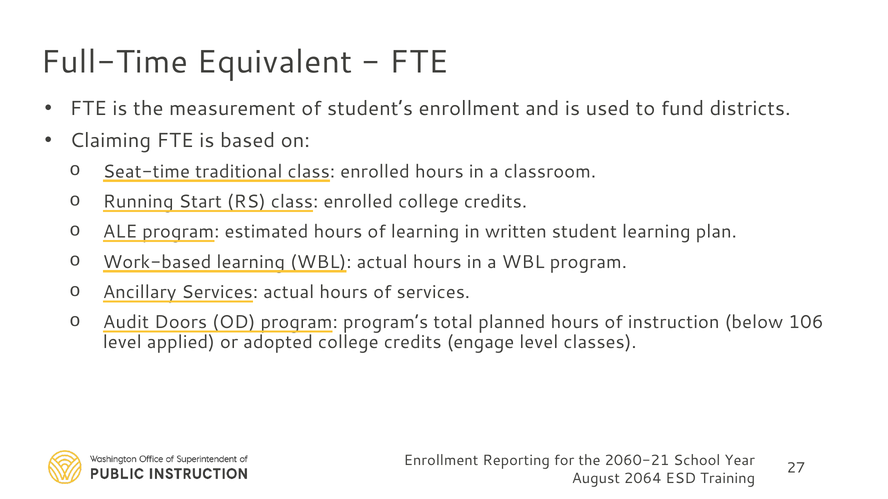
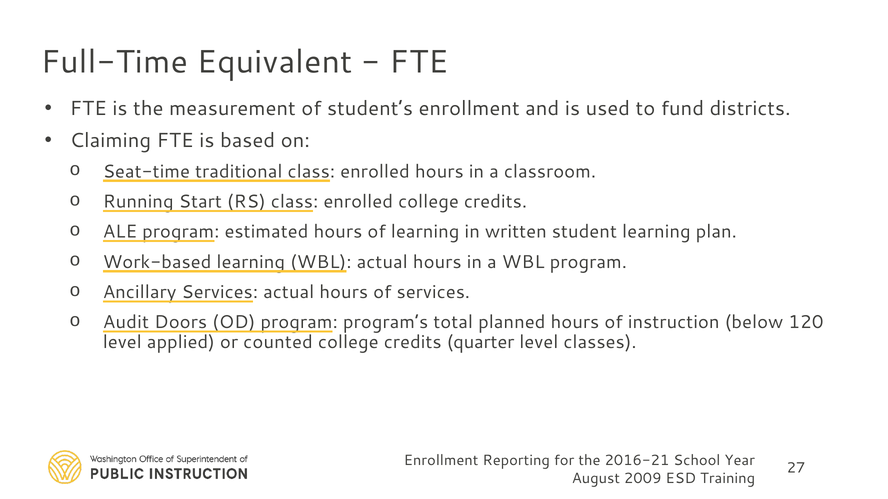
106: 106 -> 120 (806, 323)
adopted: adopted -> counted (278, 343)
engage: engage -> quarter (481, 343)
2060-21: 2060-21 -> 2016-21 (637, 461)
2064: 2064 -> 2009 (643, 479)
